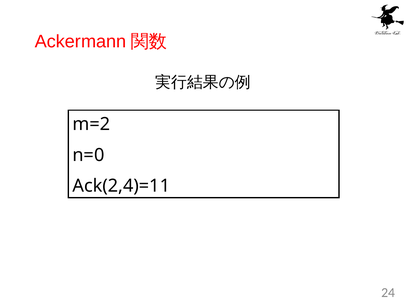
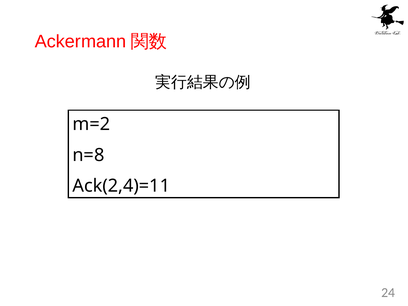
n=0: n=0 -> n=8 (88, 155)
